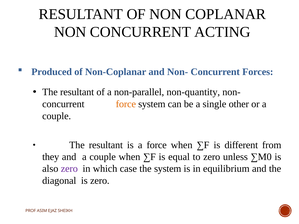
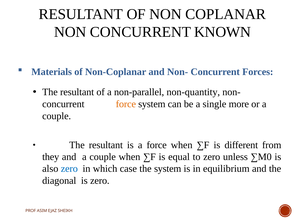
ACTING: ACTING -> KNOWN (222, 32)
Produced: Produced -> Materials (52, 72)
other: other -> more (239, 104)
zero colour: purple -> blue (69, 169)
